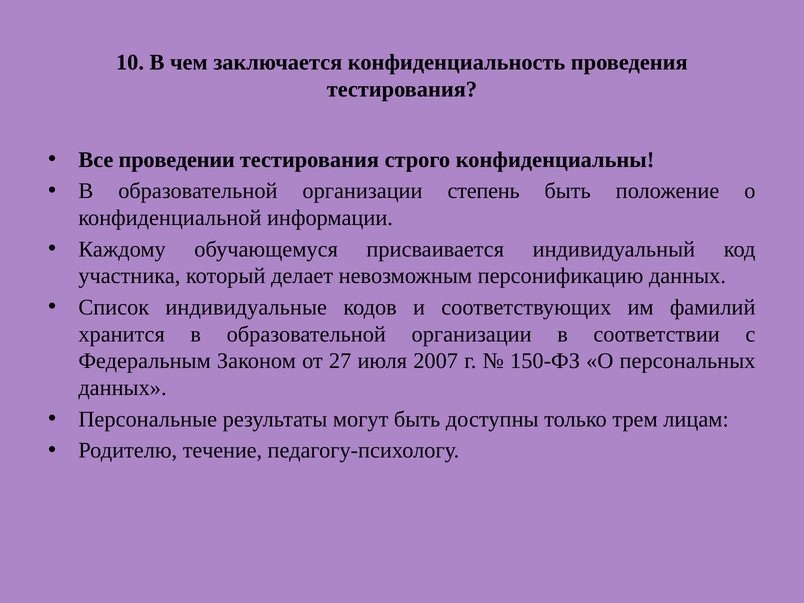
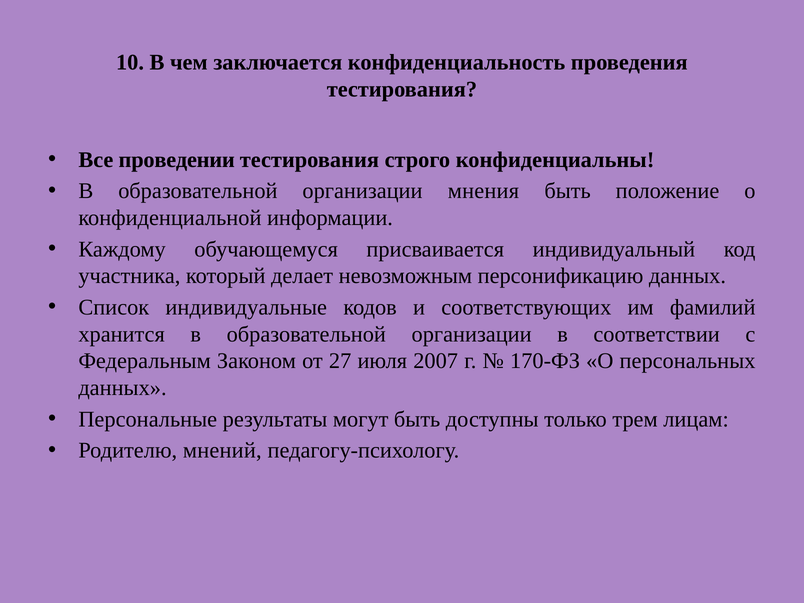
степень: степень -> мнения (483, 191)
150-ФЗ: 150-ФЗ -> 170-ФЗ (545, 361)
течение: течение -> мнений (222, 450)
